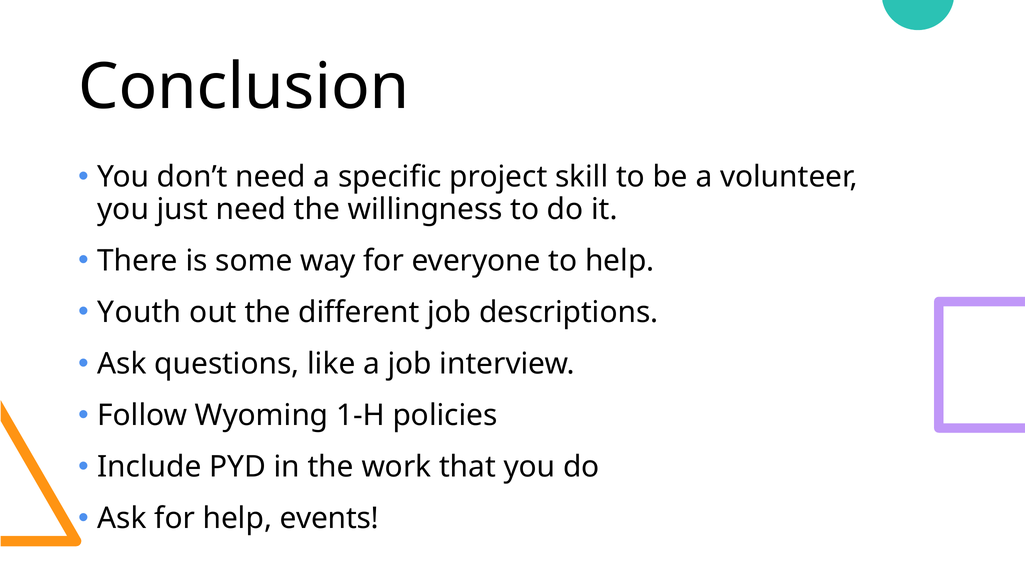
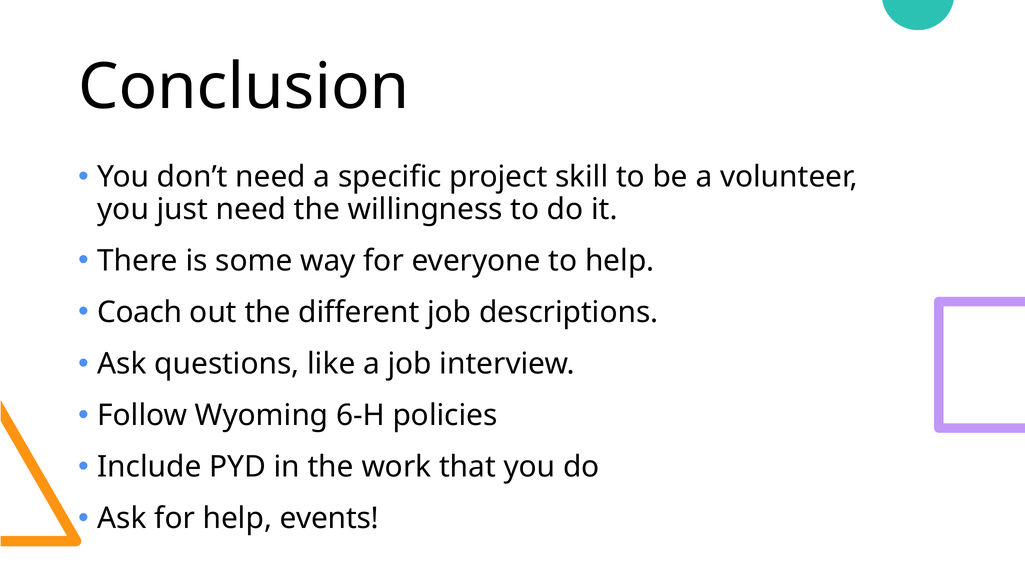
Youth: Youth -> Coach (140, 312)
1-H: 1-H -> 6-H (360, 415)
